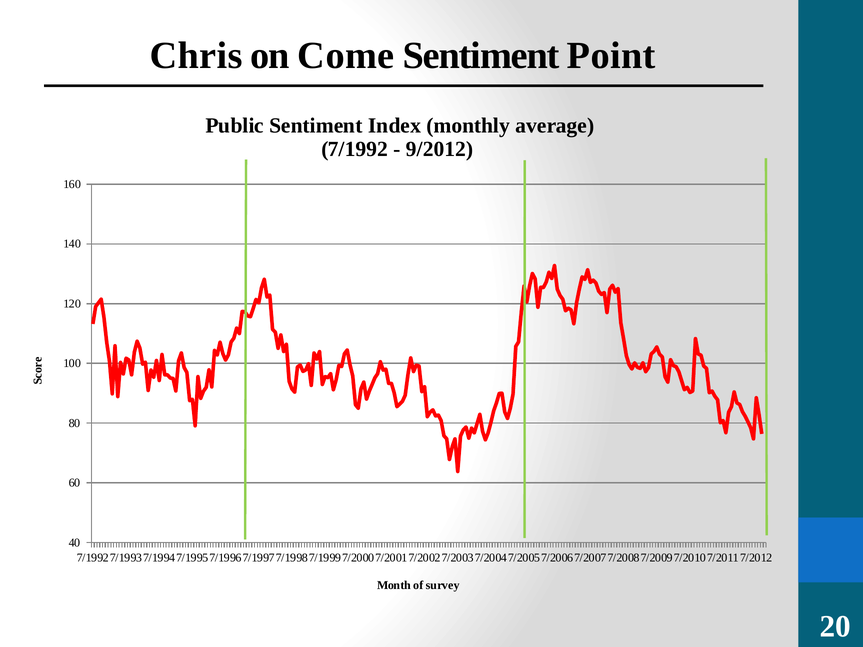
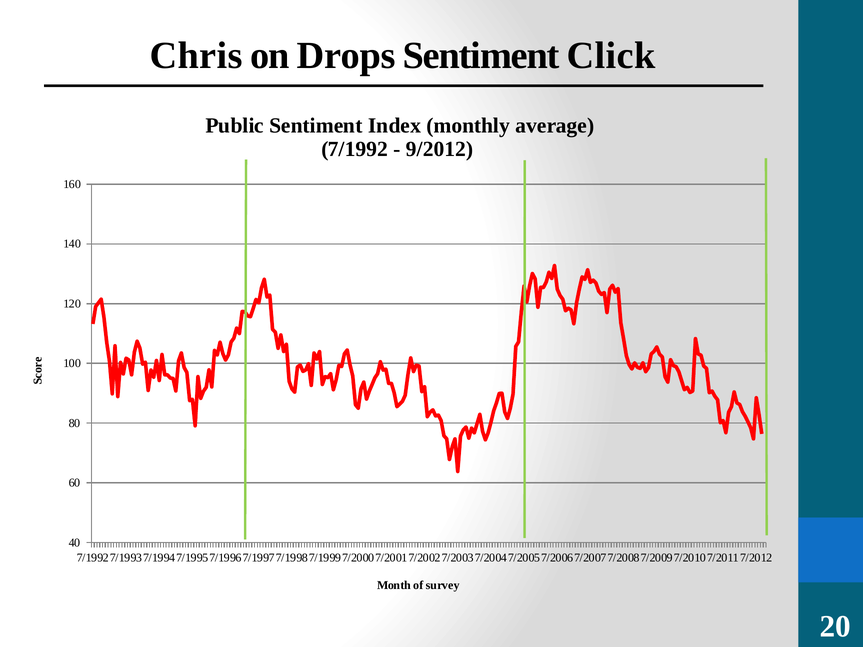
Come: Come -> Drops (346, 56)
Point: Point -> Click (611, 56)
